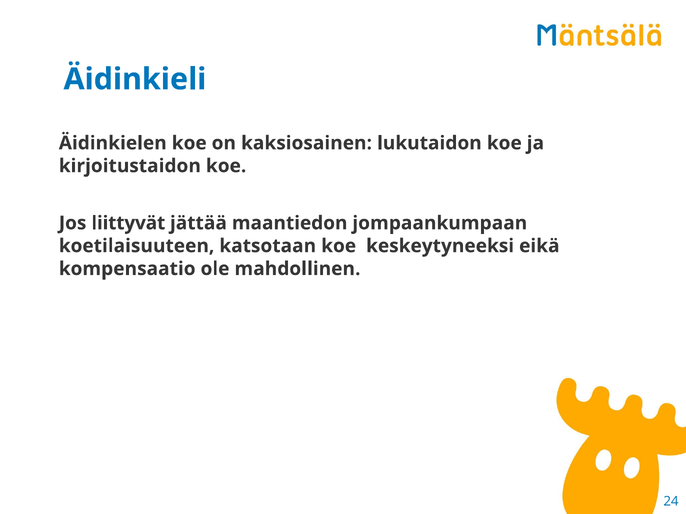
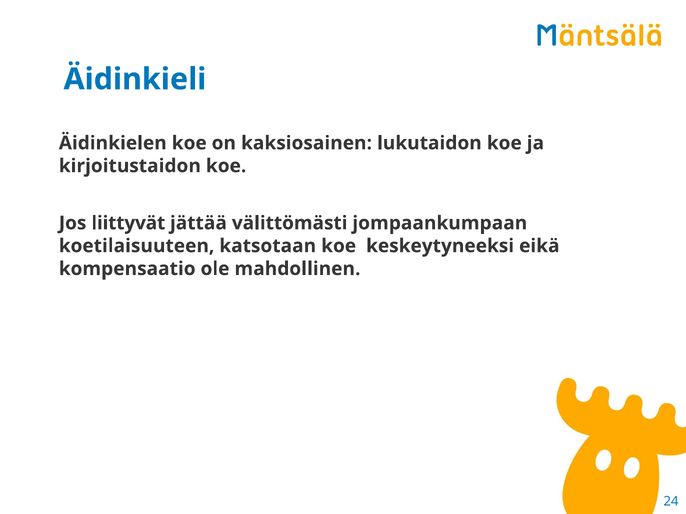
maantiedon: maantiedon -> välittömästi (290, 223)
